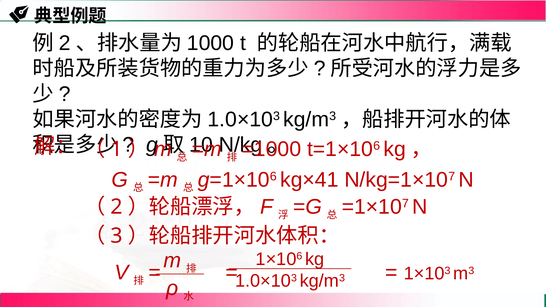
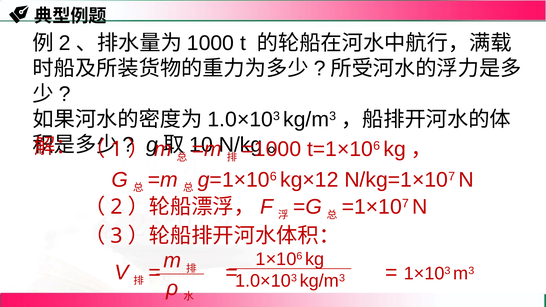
kg×41: kg×41 -> kg×12 (309, 180)
